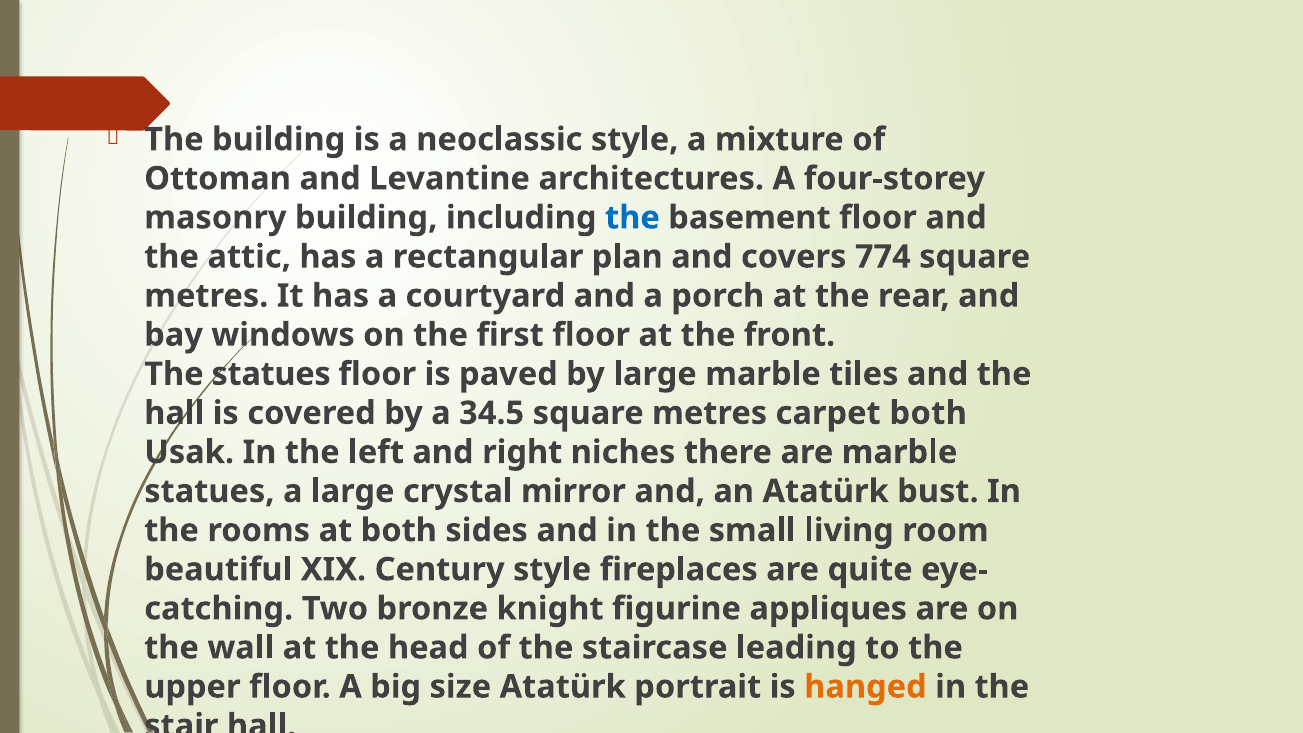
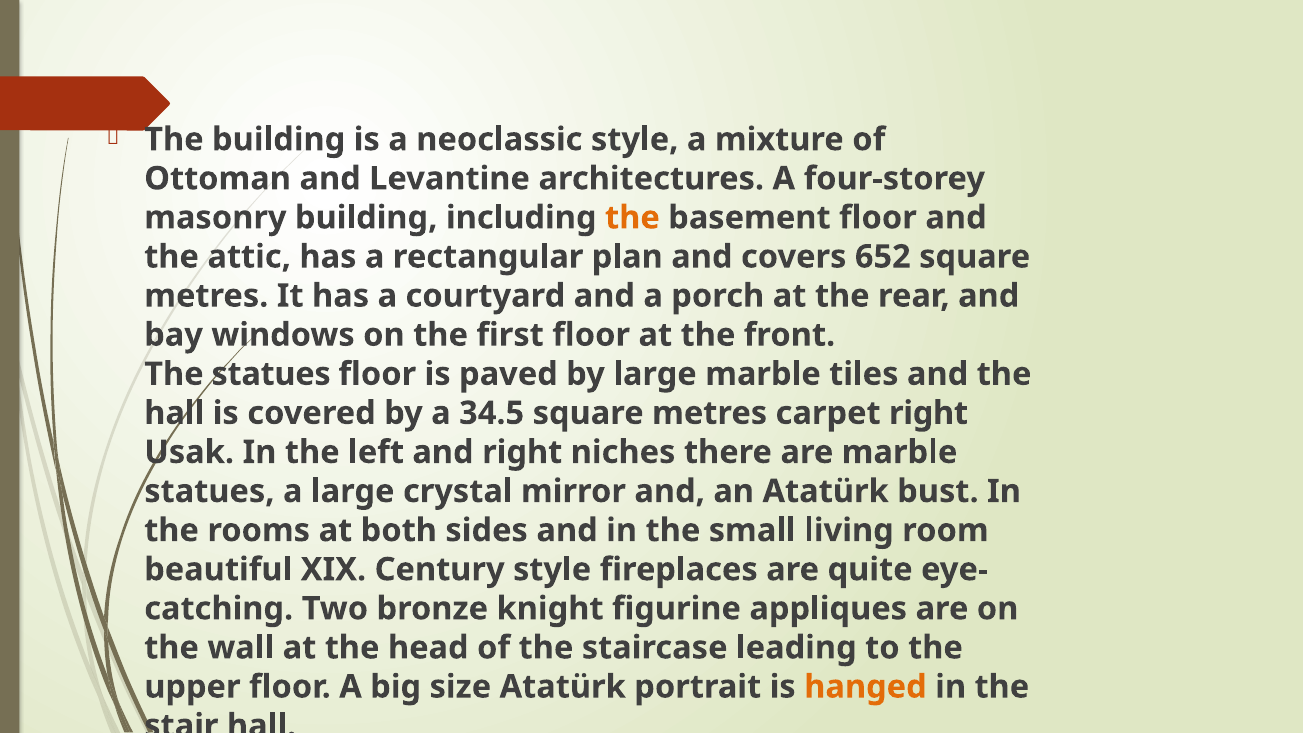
the colour: blue -> orange (632, 218)
774: 774 -> 652 (883, 257)
carpet both: both -> right (929, 413)
